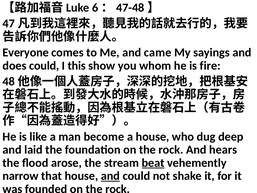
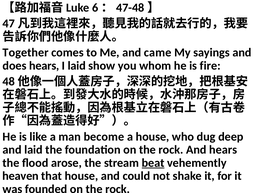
Everyone: Everyone -> Together (26, 52)
does could: could -> hears (44, 66)
I this: this -> laid (77, 66)
narrow: narrow -> heaven (21, 176)
and underline: present -> none (110, 176)
